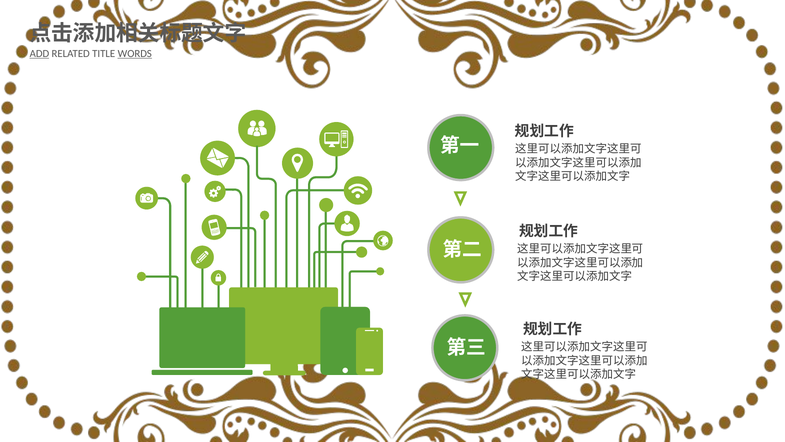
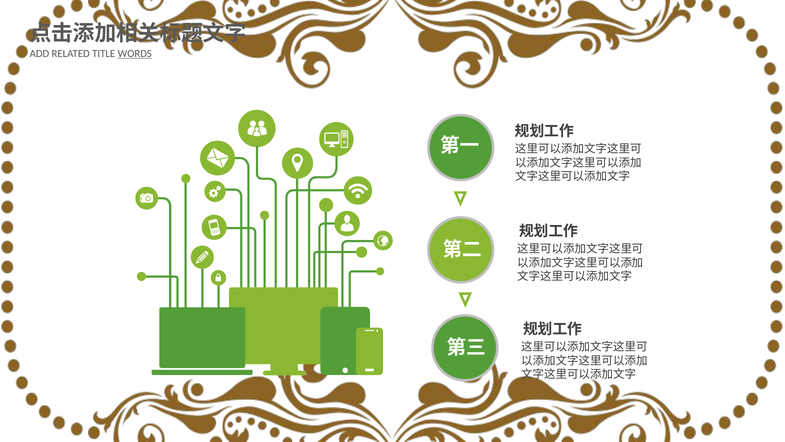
ADD underline: present -> none (39, 54)
